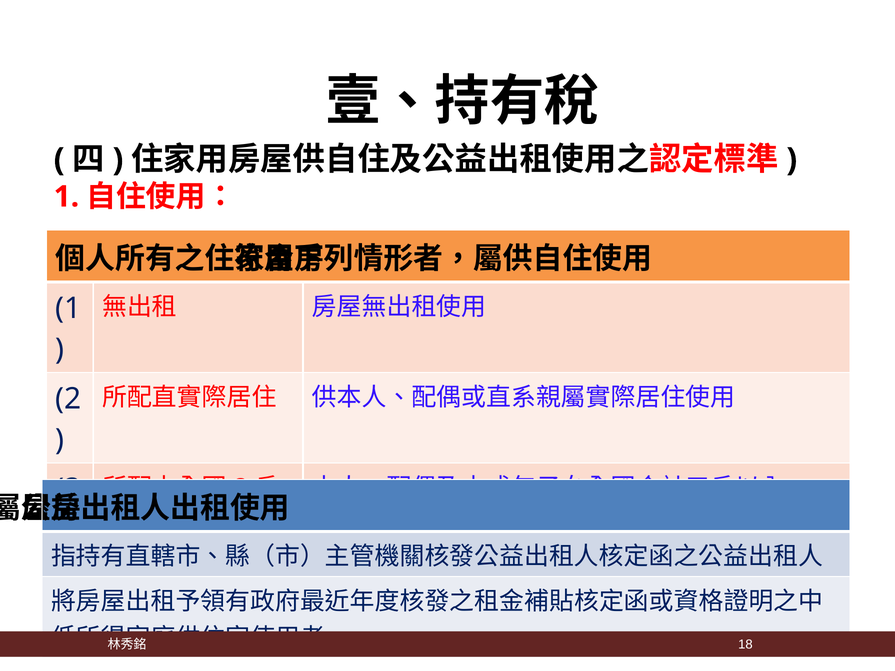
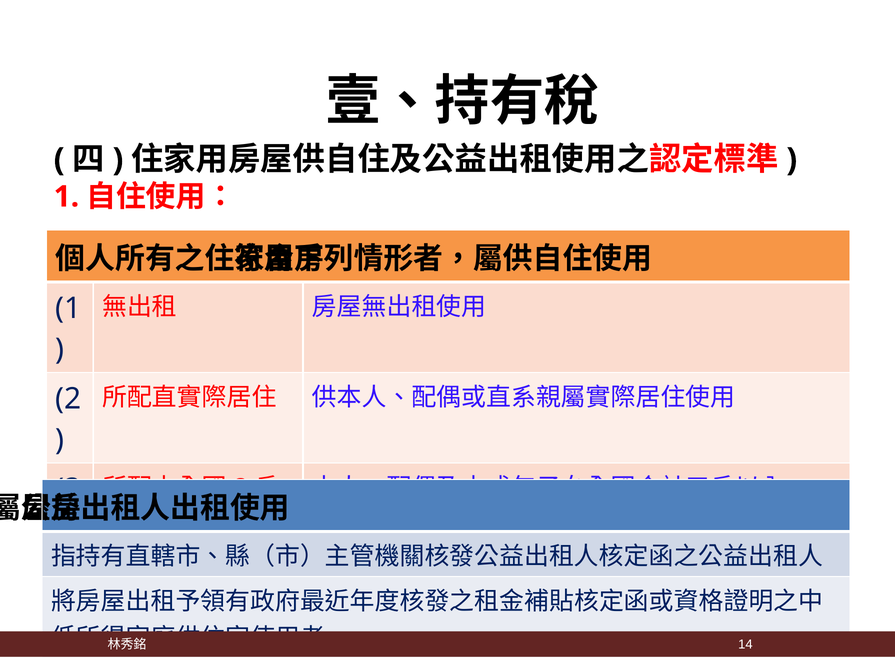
18: 18 -> 14 (745, 645)
